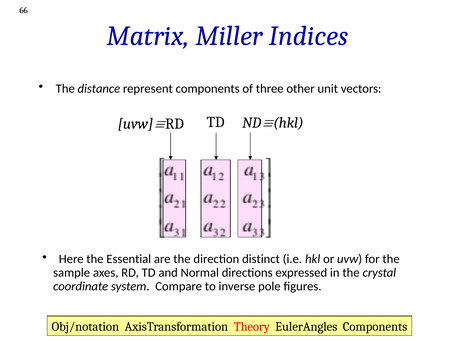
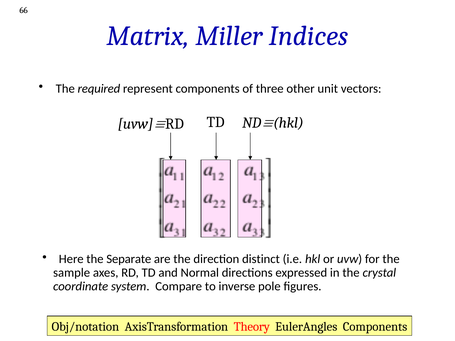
distance: distance -> required (99, 89)
Essential: Essential -> Separate (129, 259)
